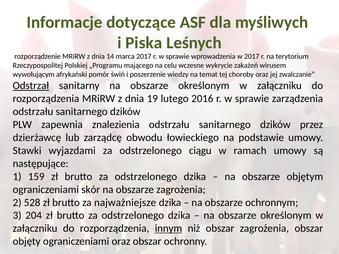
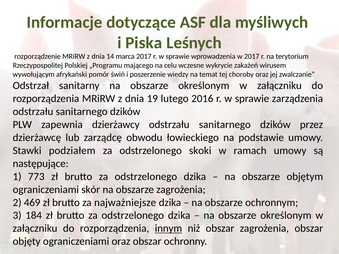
Odstrzał underline: present -> none (31, 86)
znalezienia: znalezienia -> dzierżawcy (116, 125)
wyjazdami: wyjazdami -> podziałem (72, 151)
ciągu: ciągu -> skoki (200, 151)
159: 159 -> 773 (36, 177)
528: 528 -> 469 (32, 203)
204: 204 -> 184 (34, 216)
